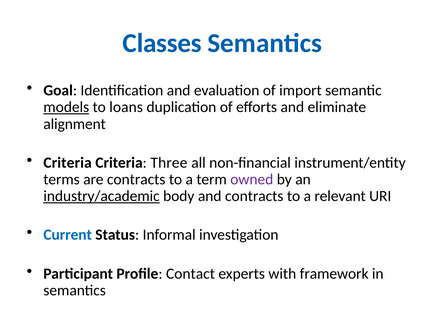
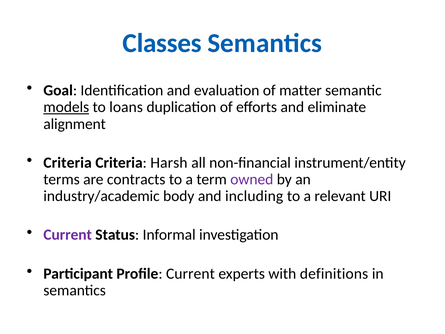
import: import -> matter (300, 90)
Three: Three -> Harsh (169, 163)
industry/academic underline: present -> none (102, 196)
and contracts: contracts -> including (254, 196)
Current colour: blue -> purple (68, 235)
Profile Contact: Contact -> Current (190, 273)
framework: framework -> definitions (334, 273)
